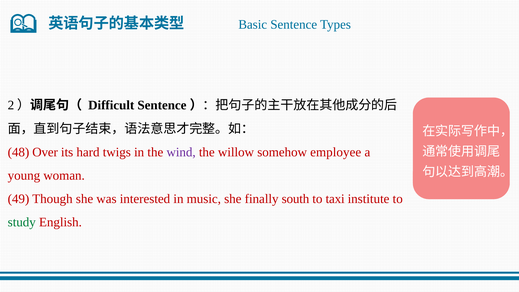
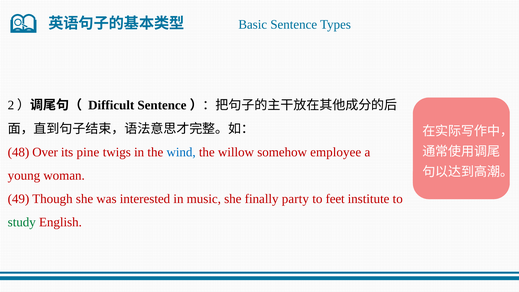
hard: hard -> pine (88, 152)
wind colour: purple -> blue (181, 152)
south: south -> party (295, 199)
taxi: taxi -> feet (335, 199)
